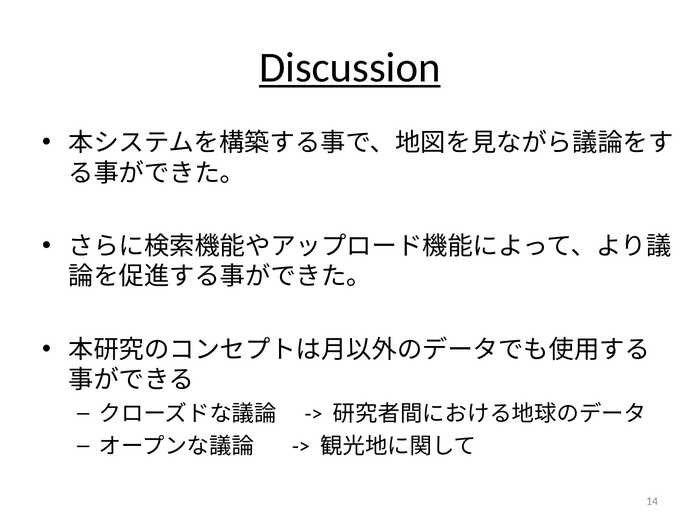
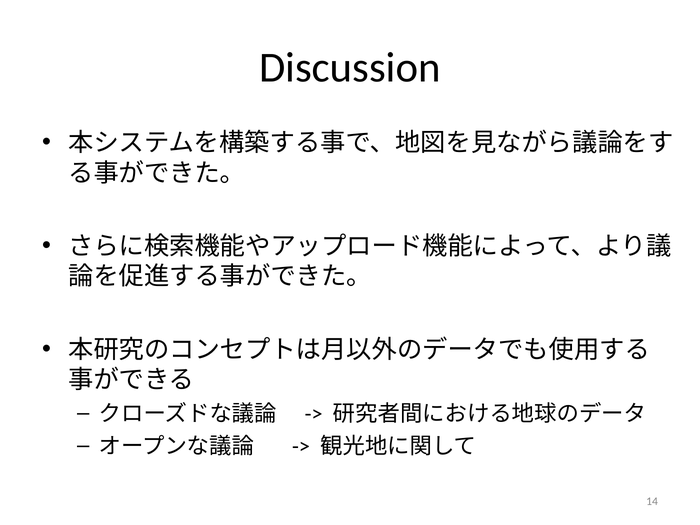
Discussion underline: present -> none (350, 68)
